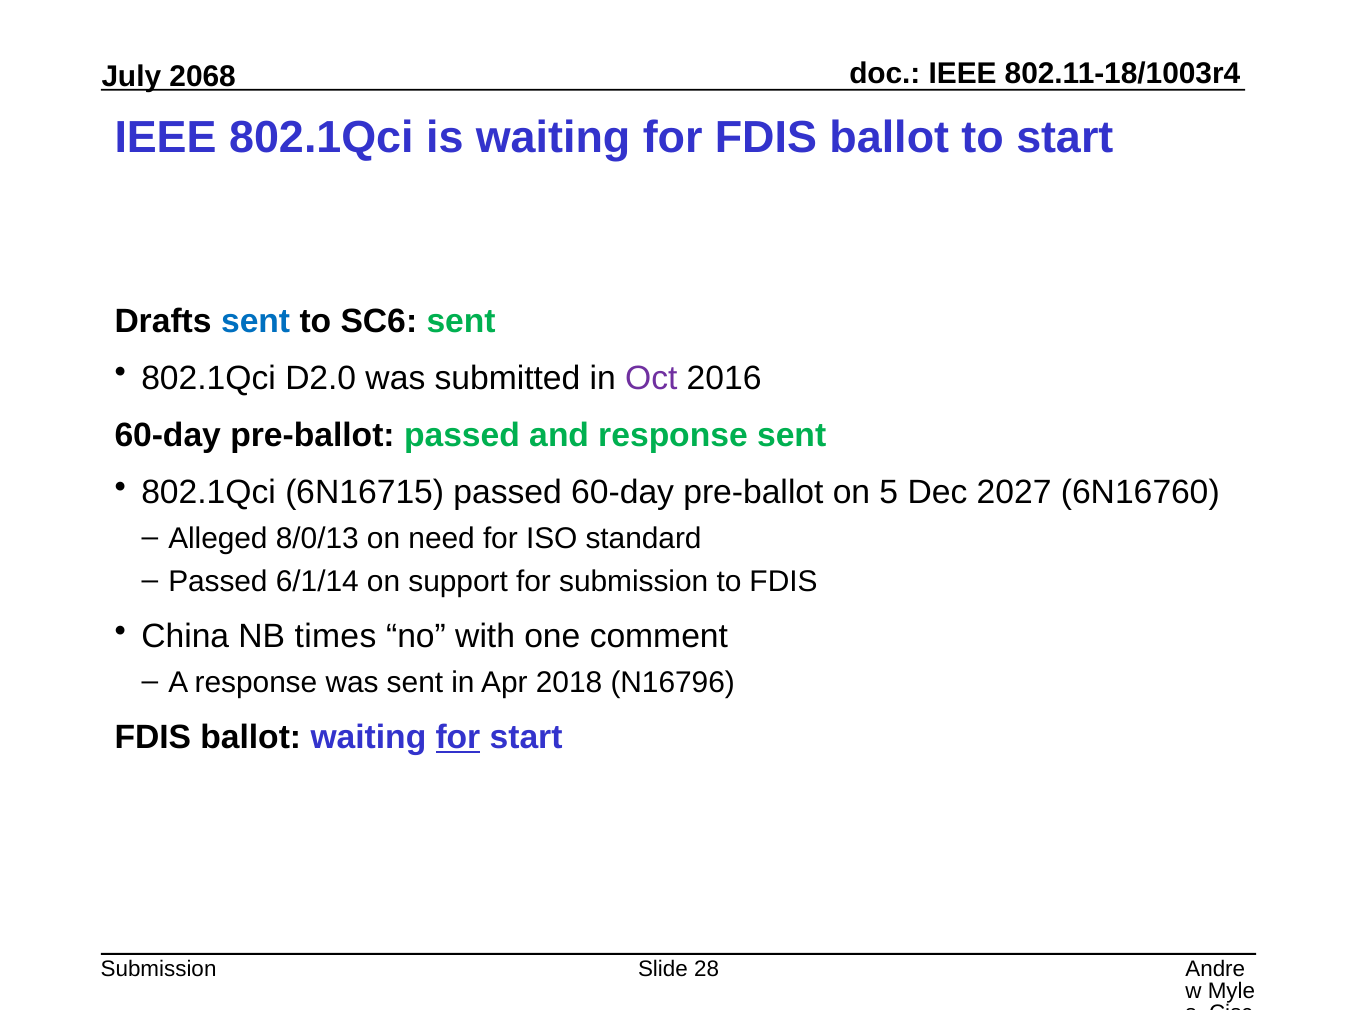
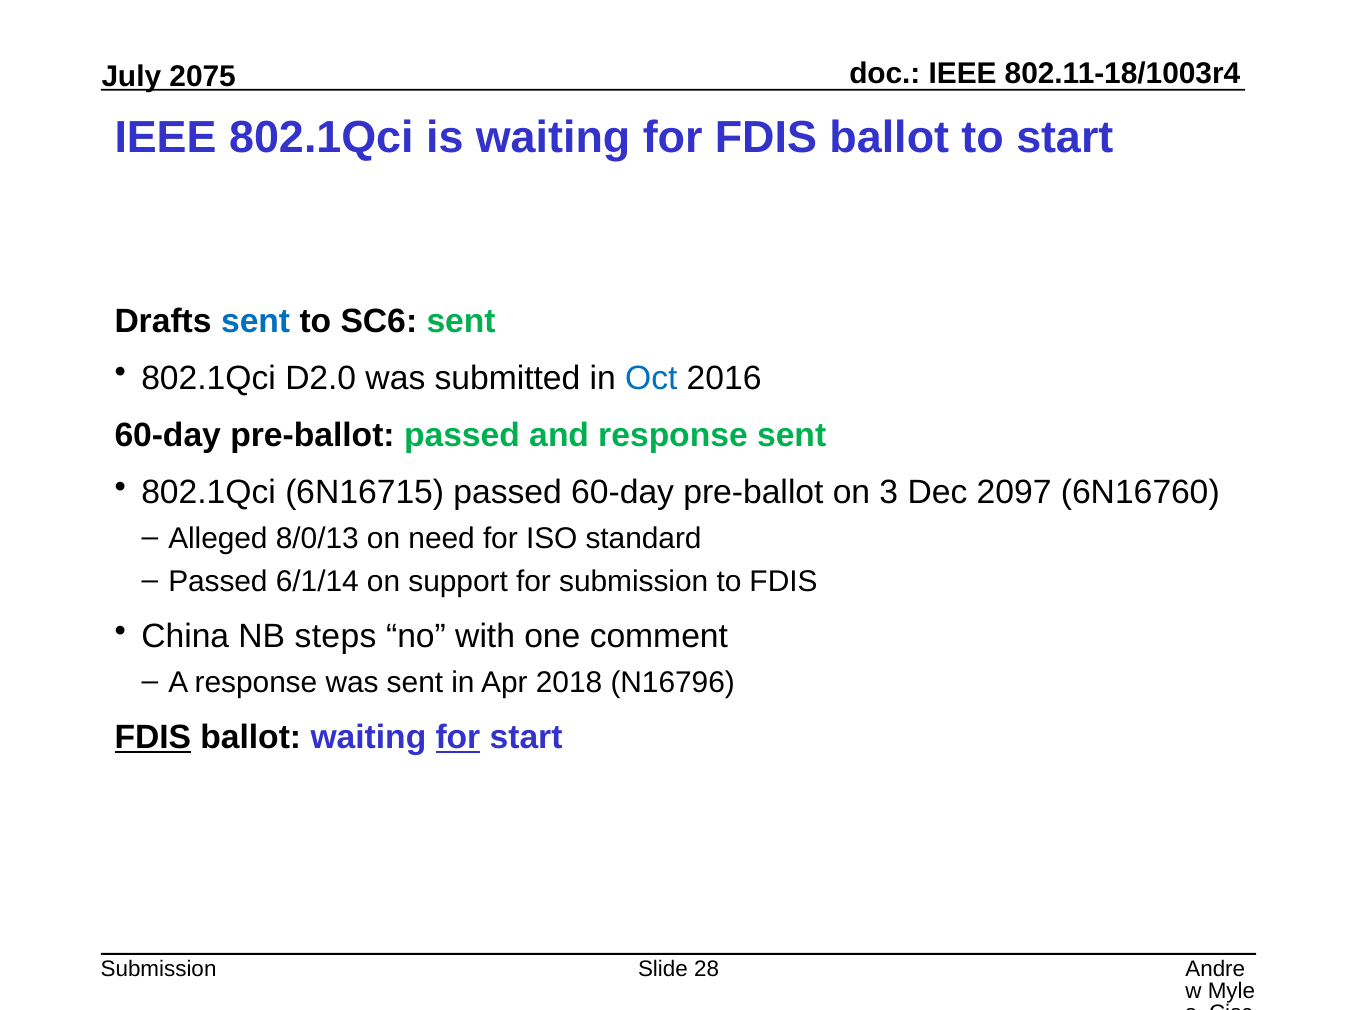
2068: 2068 -> 2075 (203, 76)
Oct colour: purple -> blue (651, 378)
5: 5 -> 3 (889, 493)
2027: 2027 -> 2097 (1014, 493)
times: times -> steps (336, 637)
FDIS underline: none -> present (153, 737)
